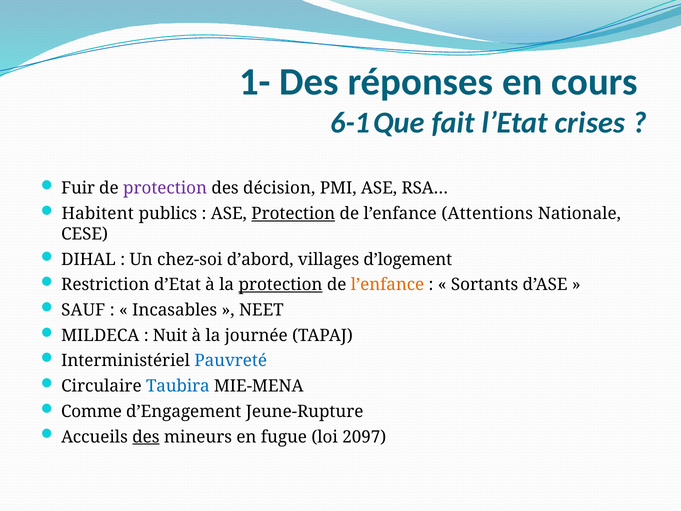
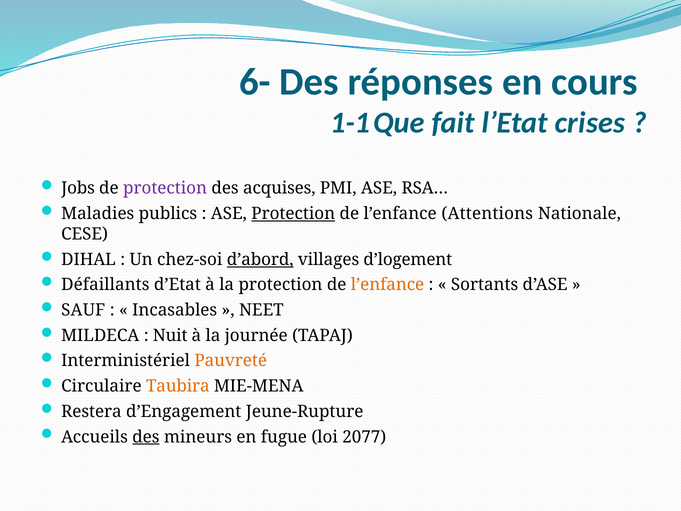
1-: 1- -> 6- (255, 82)
6-1: 6-1 -> 1-1 (350, 123)
Fuir: Fuir -> Jobs (78, 188)
décision: décision -> acquises (279, 188)
Habitent: Habitent -> Maladies (98, 214)
d’abord underline: none -> present (260, 259)
Restriction: Restriction -> Défaillants (105, 285)
protection underline: present -> none (281, 285)
Pauvreté colour: blue -> orange (231, 361)
Taubira colour: blue -> orange (178, 386)
Comme: Comme -> Restera (91, 411)
2097: 2097 -> 2077 (364, 437)
